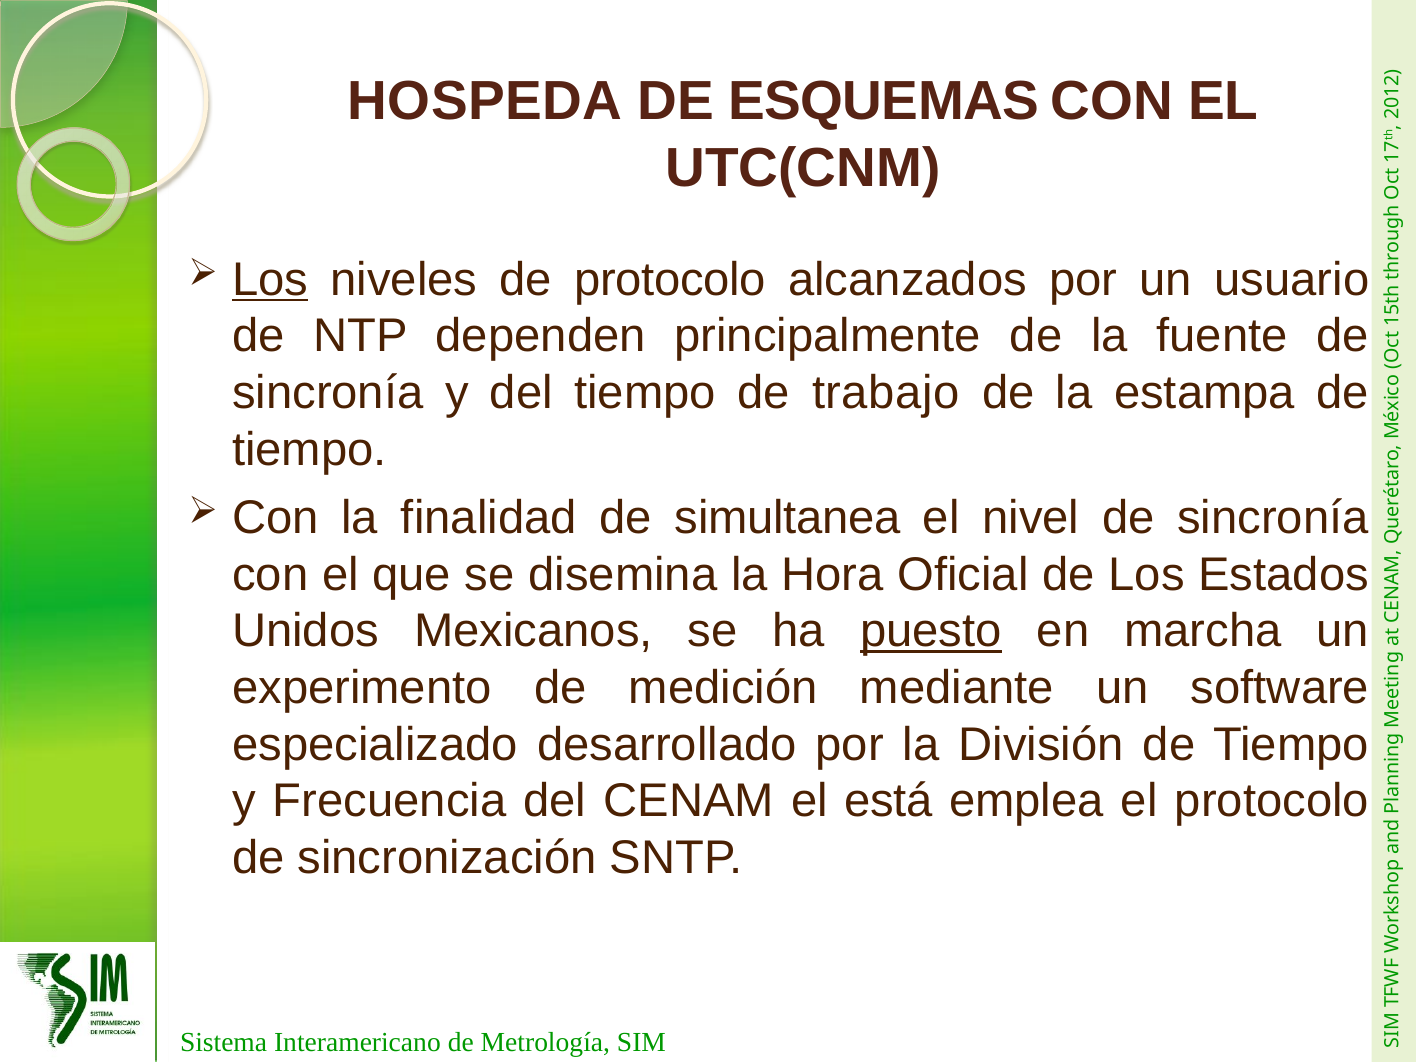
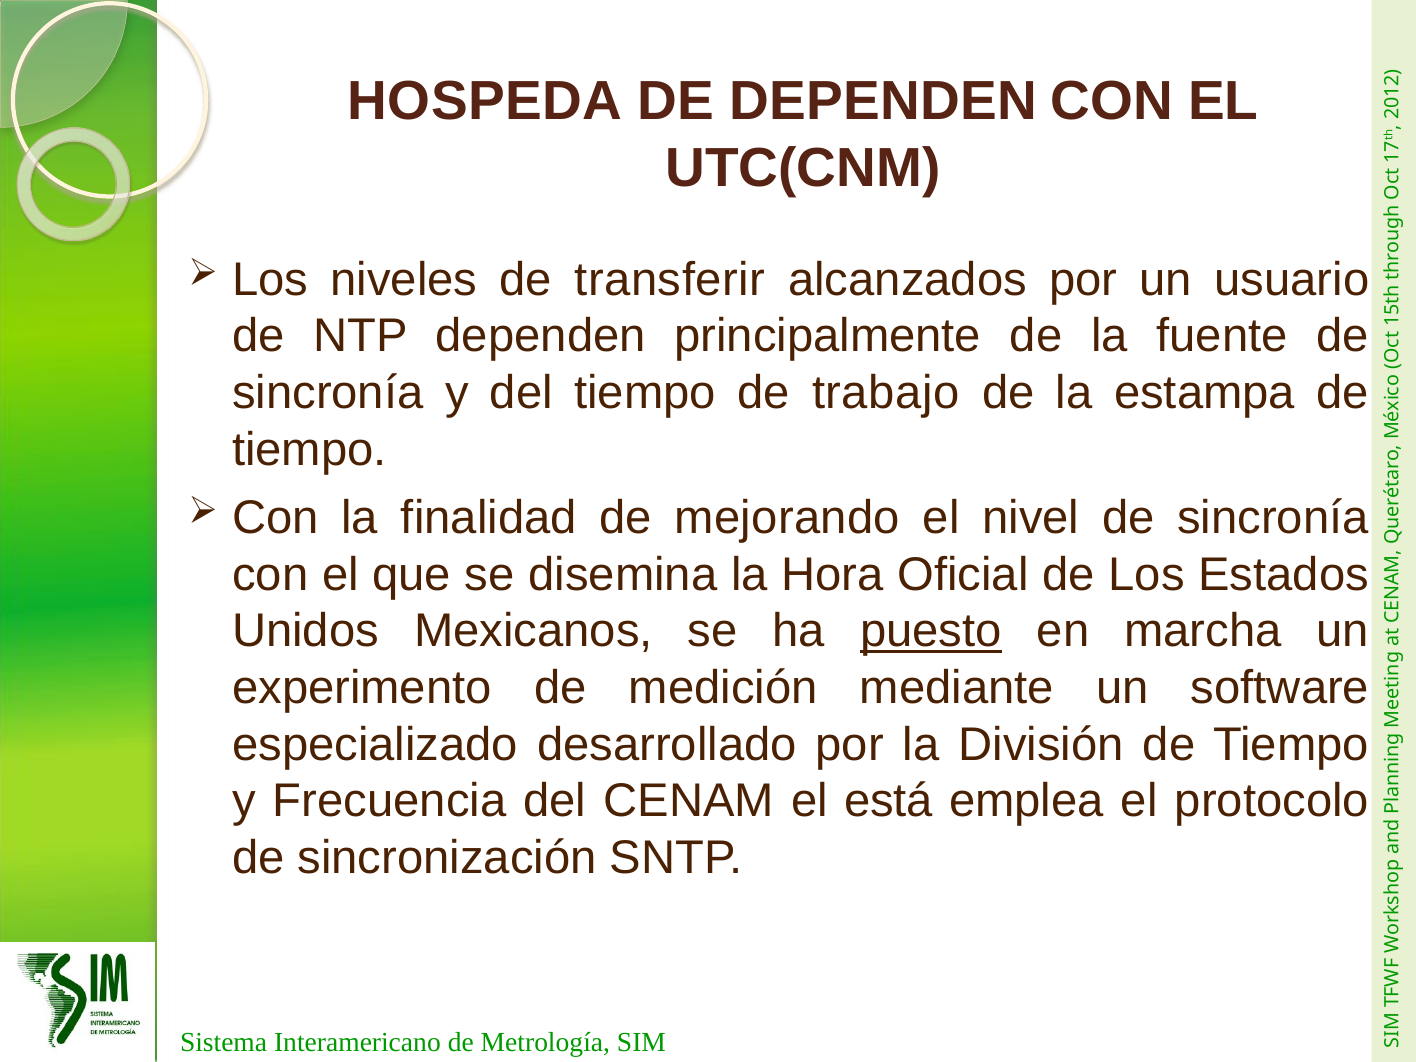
DE ESQUEMAS: ESQUEMAS -> DEPENDEN (883, 102)
Los underline: present -> none (270, 280)
de protocolo: protocolo -> transferir (670, 280)
simultanea: simultanea -> mejorando (787, 518)
